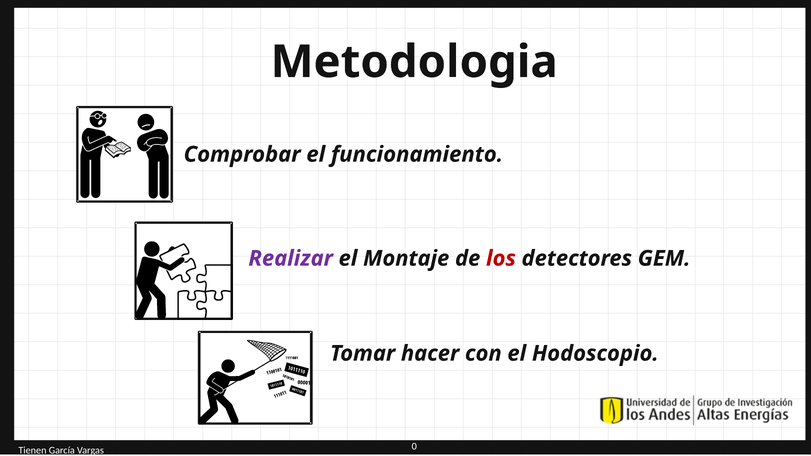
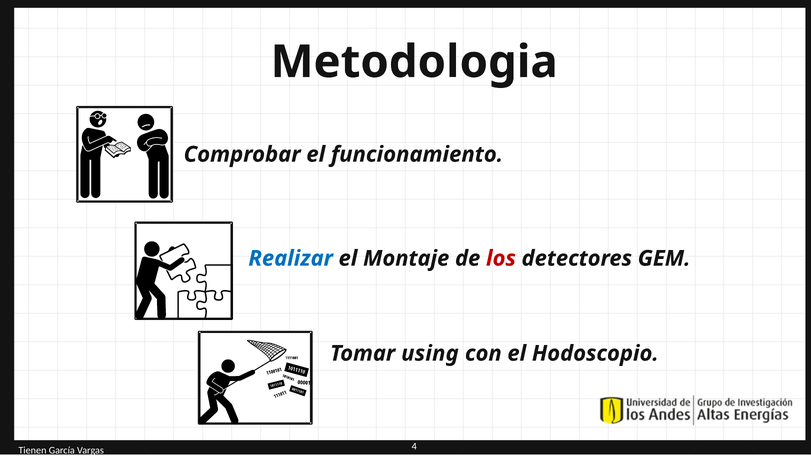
Realizar colour: purple -> blue (291, 259)
hacer: hacer -> using (430, 354)
0: 0 -> 4 (414, 447)
